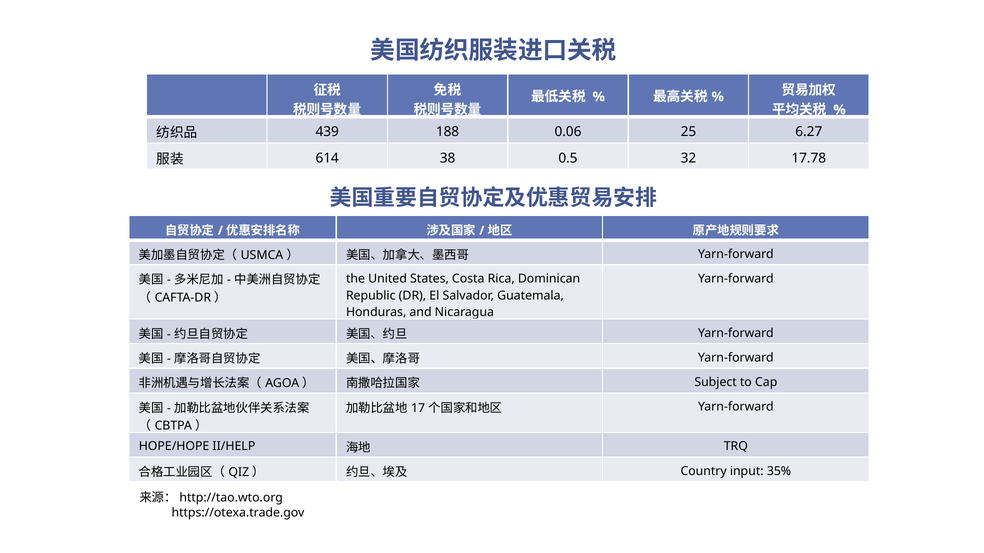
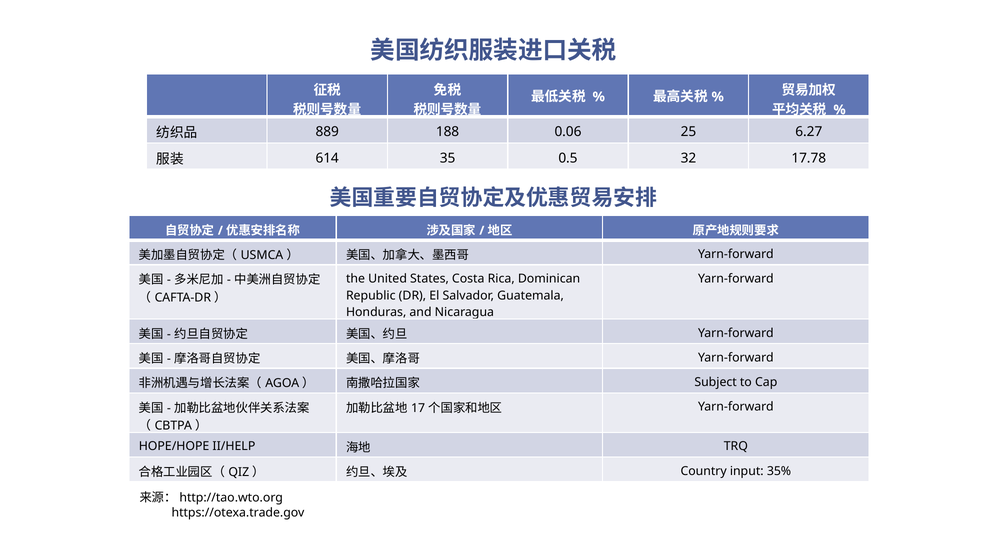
439: 439 -> 889 (327, 132)
38: 38 -> 35 (448, 158)
